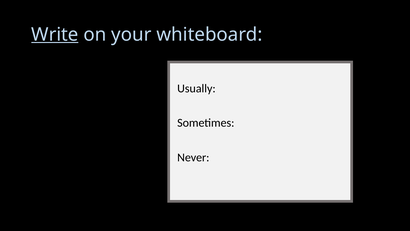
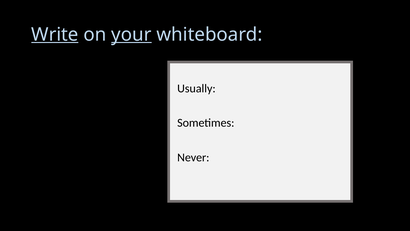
your underline: none -> present (131, 34)
